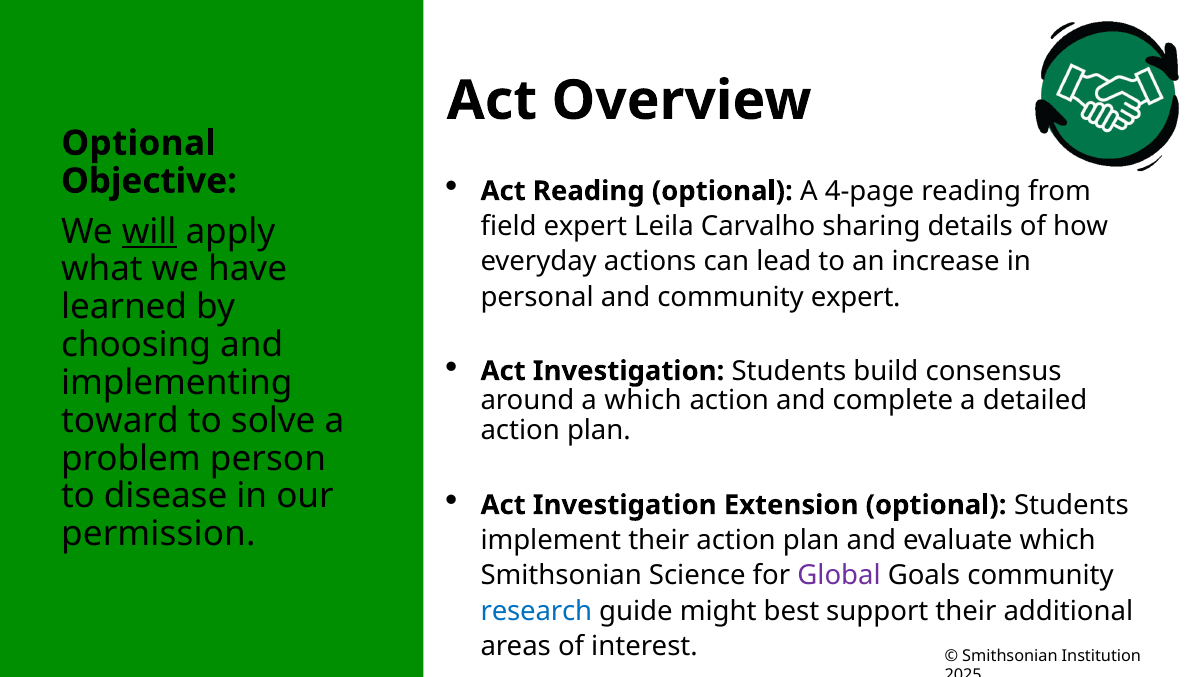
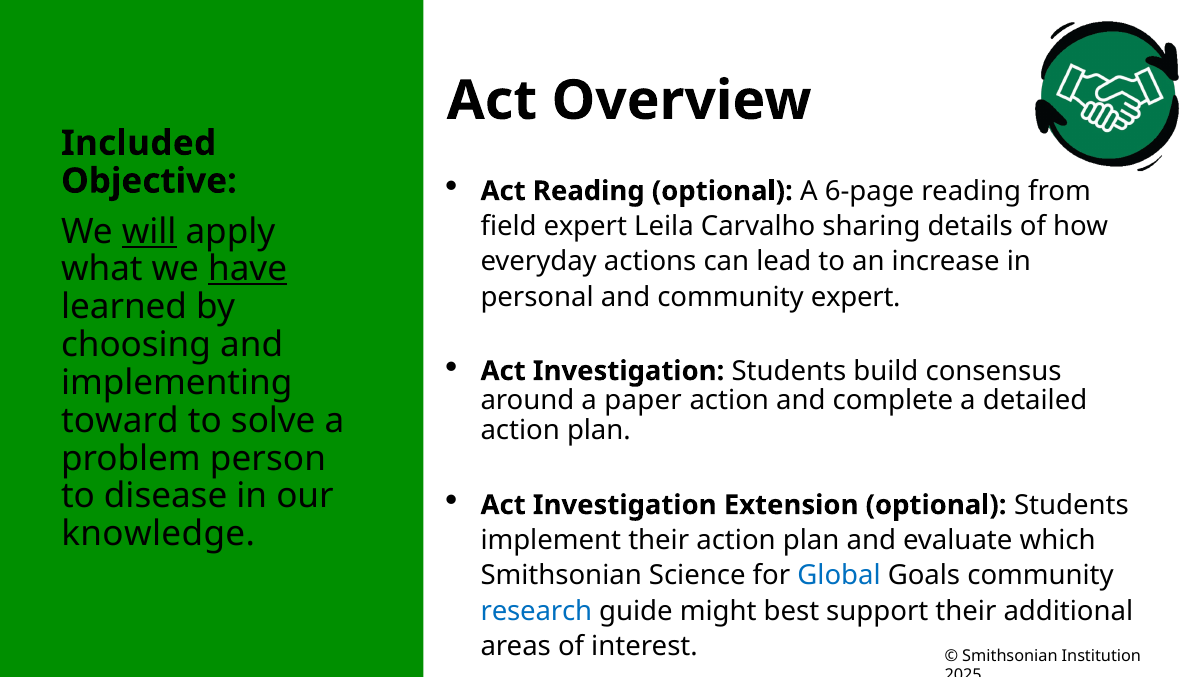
Optional: Optional -> Included (139, 143)
4-page: 4-page -> 6-page (870, 191)
have underline: none -> present (248, 269)
a which: which -> paper (643, 401)
permission: permission -> knowledge (158, 534)
Global colour: purple -> blue (839, 576)
